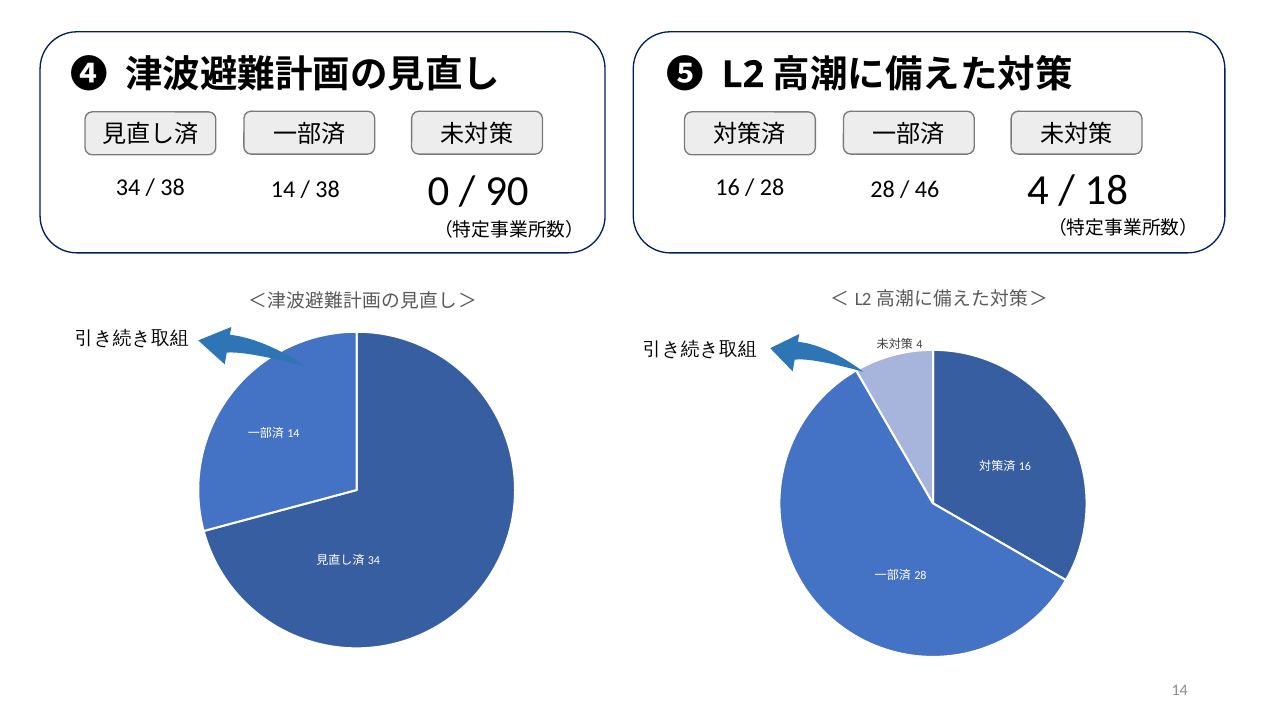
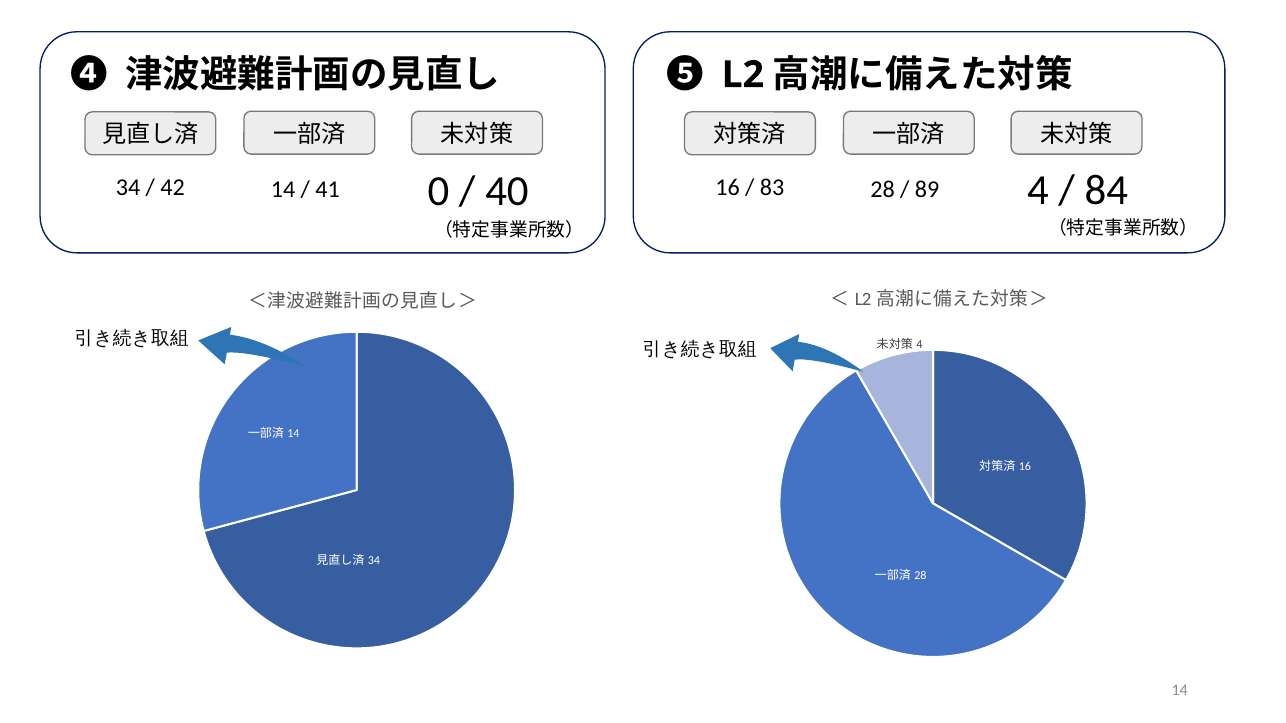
18: 18 -> 84 (1106, 190)
90: 90 -> 40 (507, 192)
38: 38 -> 42 (173, 188)
28: 28 -> 83 (772, 188)
38: 38 -> 41 (328, 190)
46: 46 -> 89 (927, 190)
